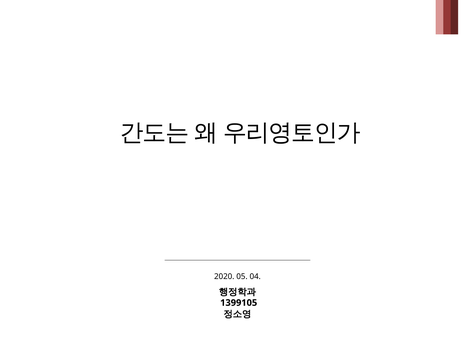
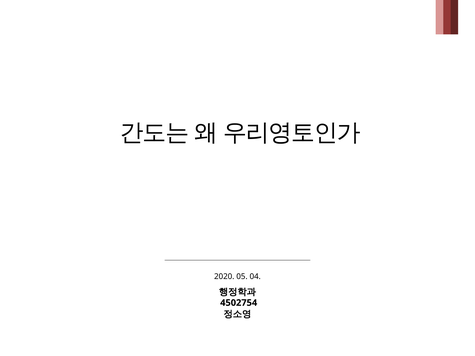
1399105: 1399105 -> 4502754 (239, 303)
